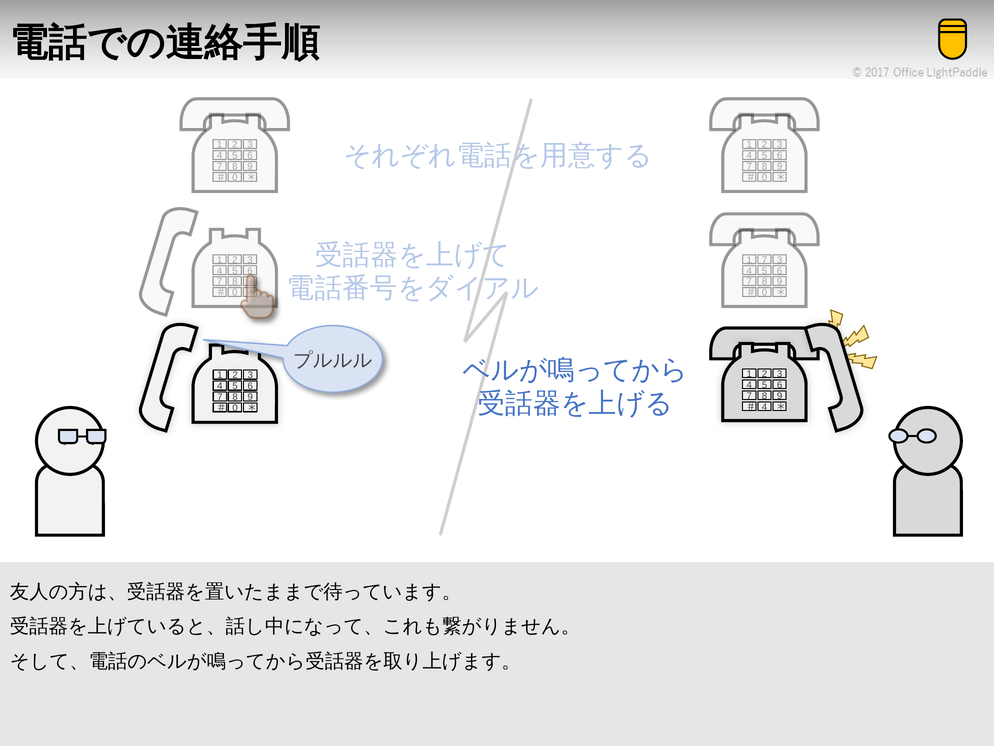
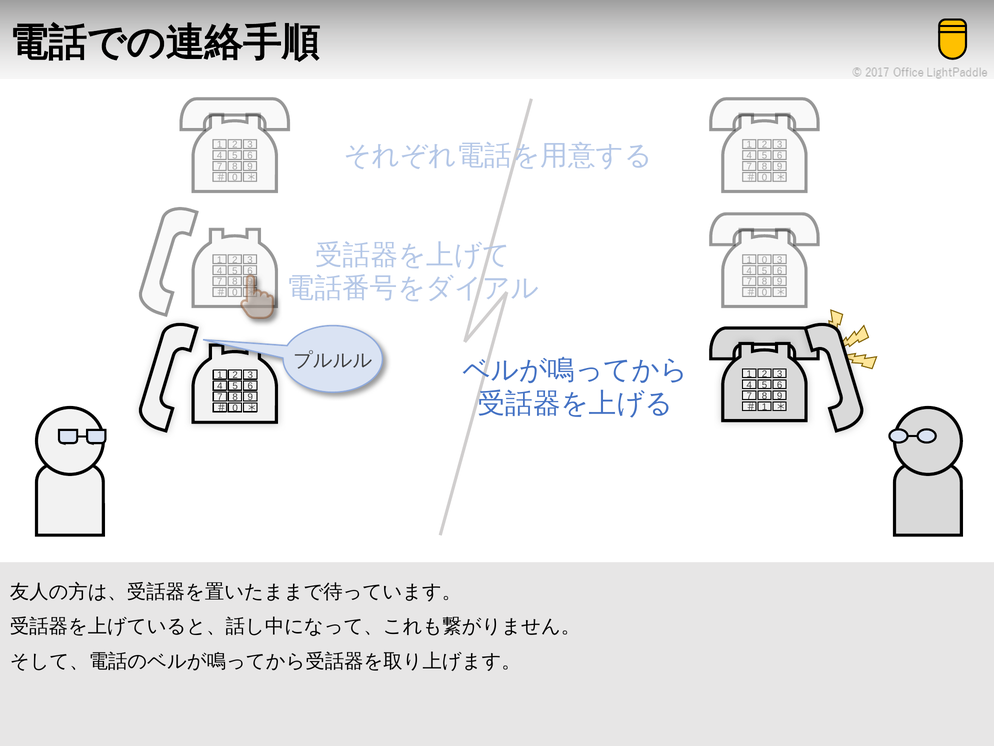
1 7: 7 -> 0 (764, 260)
4: 4 -> 1 (764, 407)
